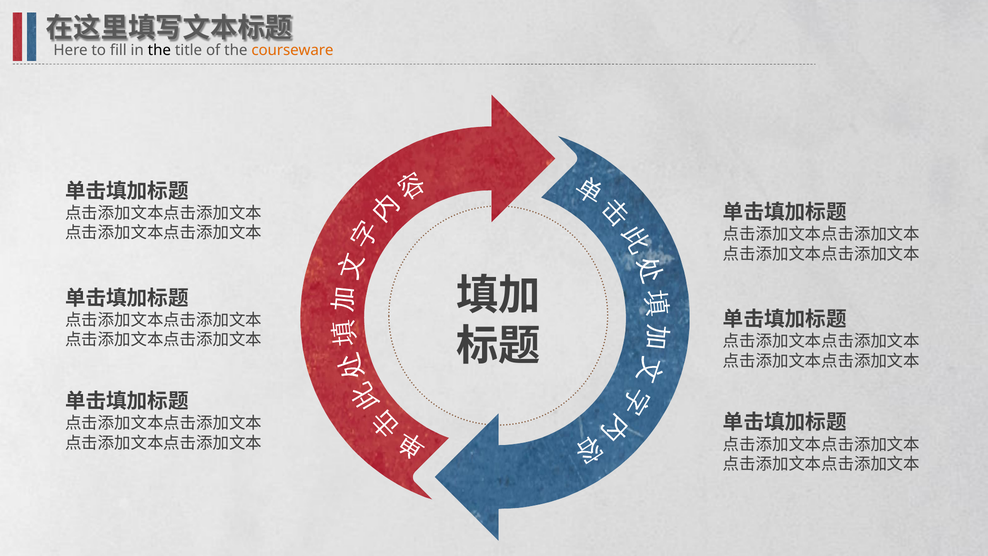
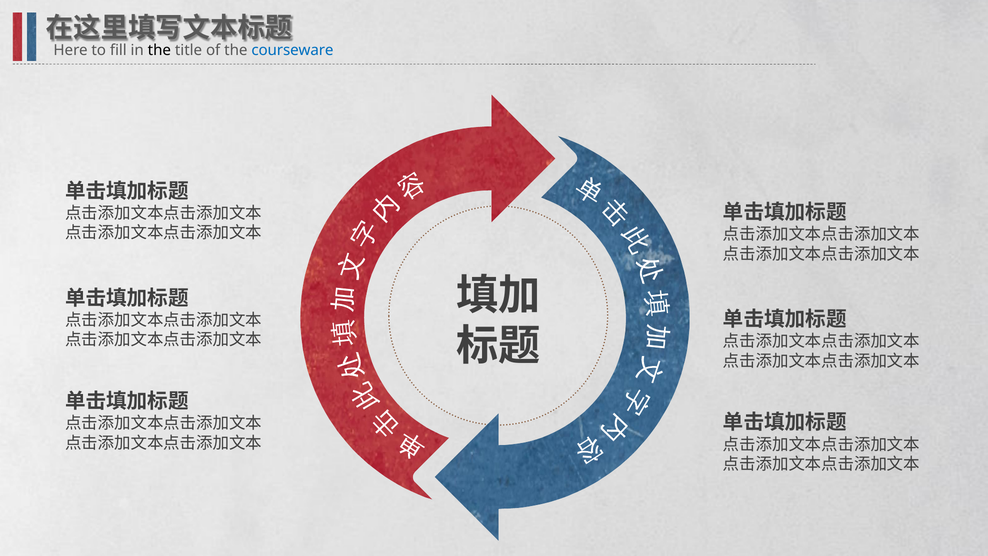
courseware colour: orange -> blue (292, 50)
